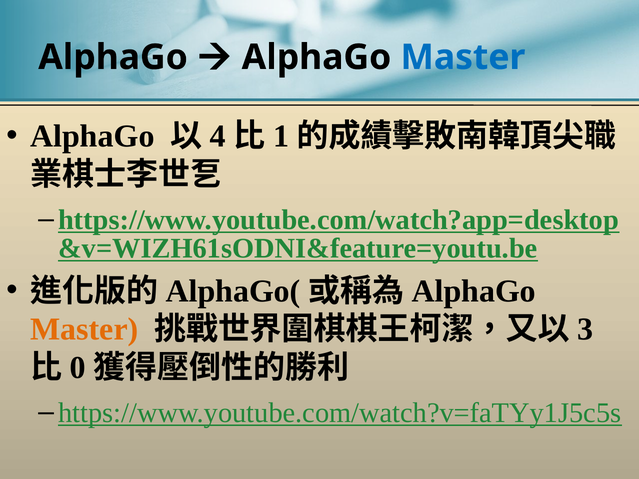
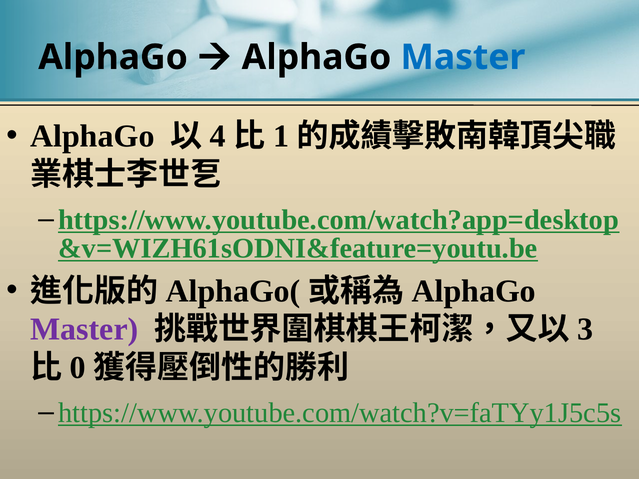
Master colour: orange -> purple (84, 330)
